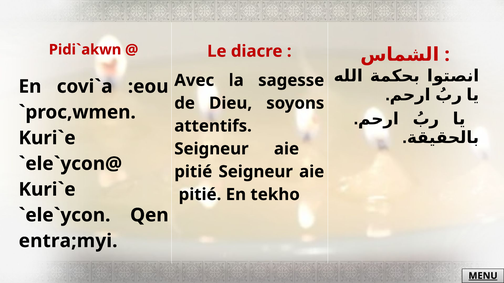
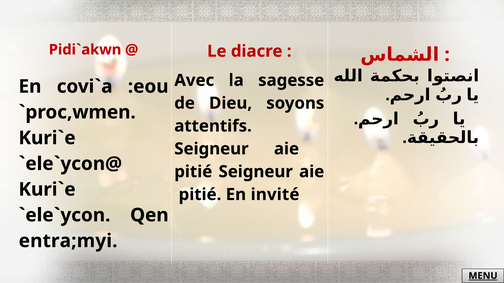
tekho: tekho -> invité (275, 195)
